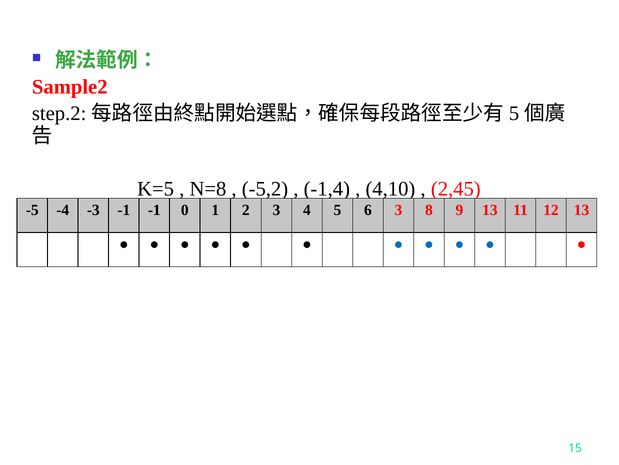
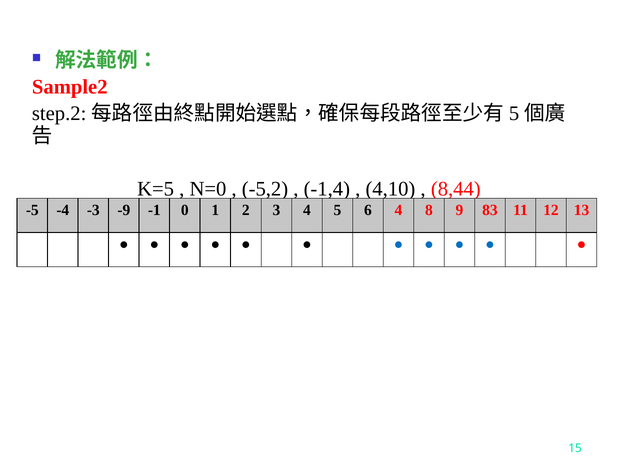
N=8: N=8 -> N=0 (208, 188)
2,45: 2,45 -> 8,44 (456, 188)
-3 -1: -1 -> -9 (124, 210)
6 3: 3 -> 4 (398, 210)
9 13: 13 -> 83 (490, 210)
